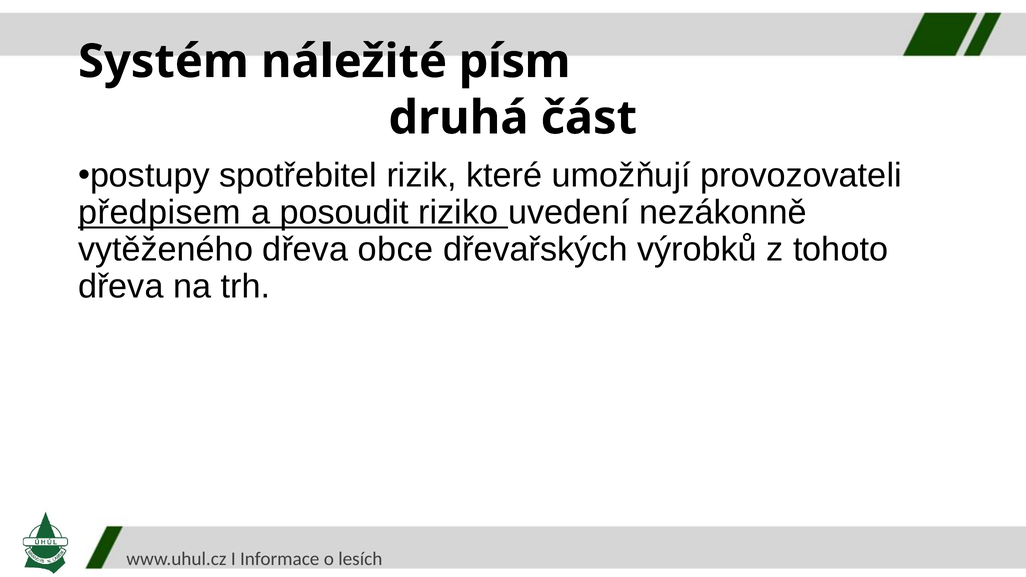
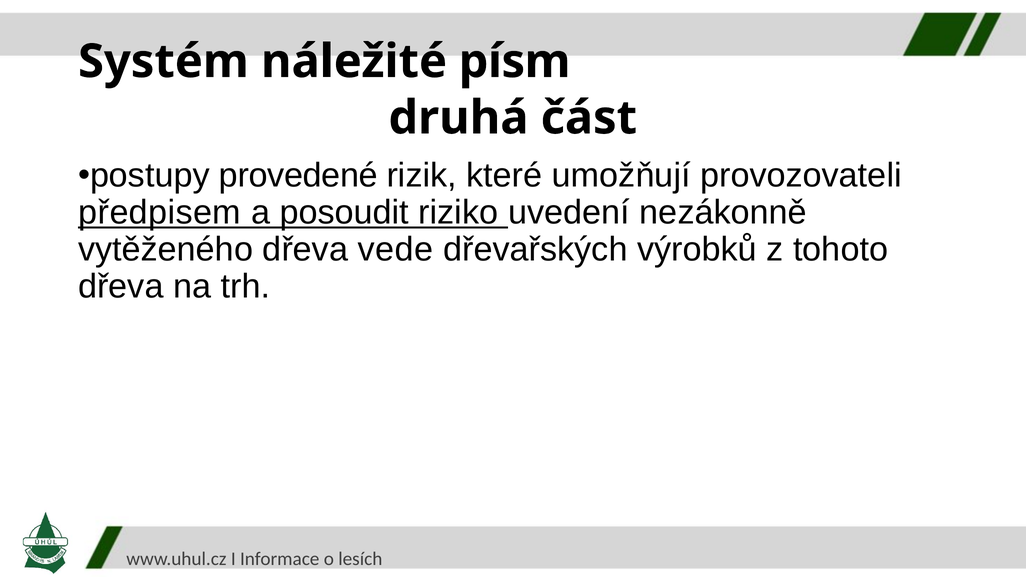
spotřebitel: spotřebitel -> provedené (298, 176)
obce: obce -> vede (395, 250)
